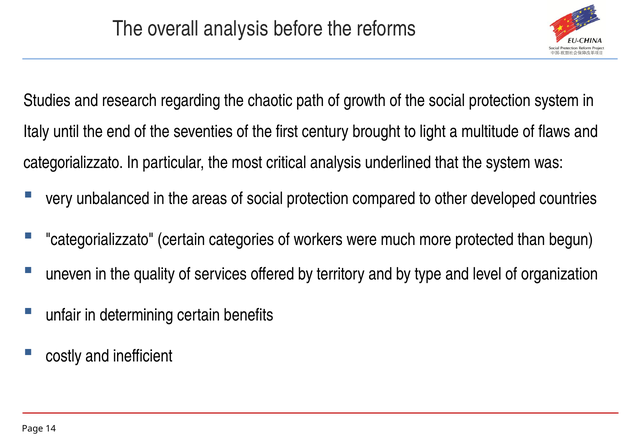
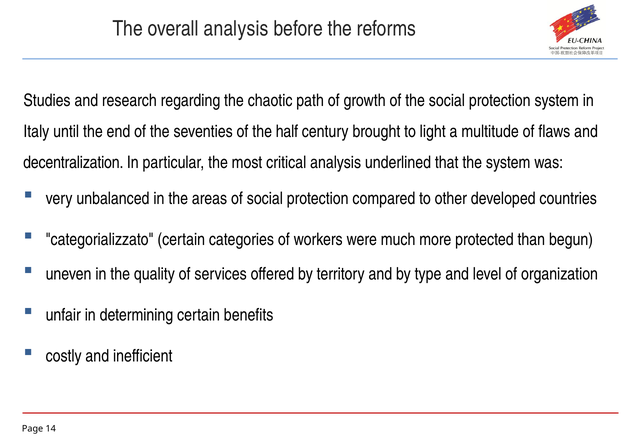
first: first -> half (287, 131)
categorializzato: categorializzato -> decentralization (73, 162)
